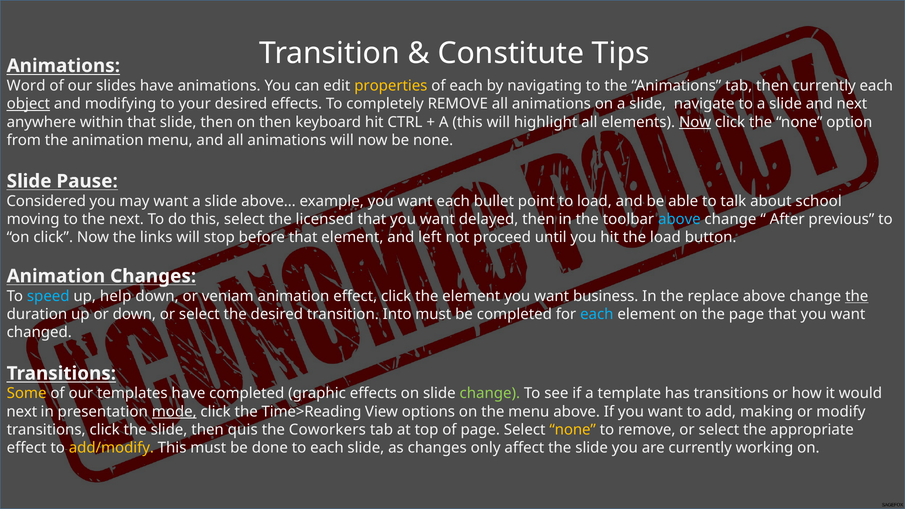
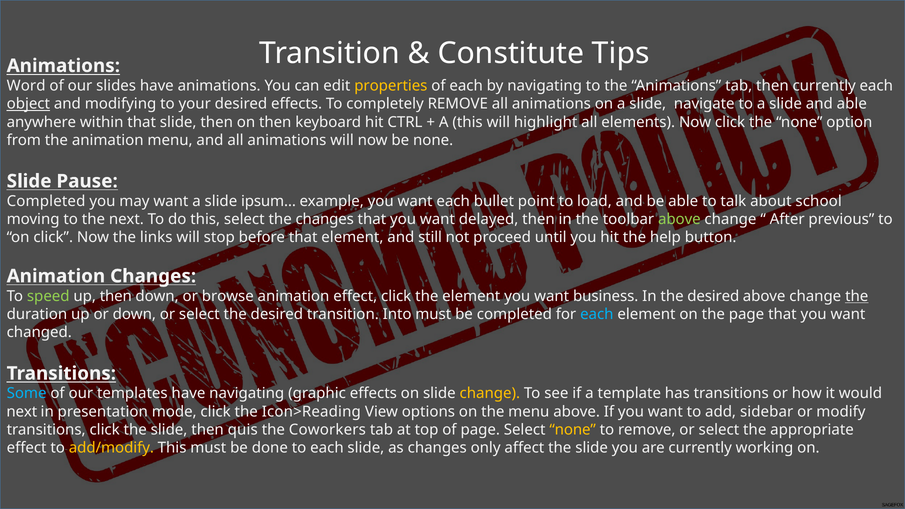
and next: next -> able (852, 104)
Now underline: present -> none (695, 122)
Considered: Considered -> Completed (46, 201)
above…: above… -> ipsum… (269, 201)
the licensed: licensed -> changes (325, 219)
above colour: light blue -> light green (679, 219)
left: left -> still (430, 237)
the load: load -> help (665, 237)
speed colour: light blue -> light green (48, 296)
up help: help -> then (116, 296)
veniam: veniam -> browse (228, 296)
In the replace: replace -> desired (713, 296)
Some colour: yellow -> light blue (27, 394)
have completed: completed -> navigating (247, 394)
change colour: light green -> yellow (490, 394)
mode underline: present -> none (174, 412)
Time>Reading: Time>Reading -> Icon>Reading (311, 412)
making: making -> sidebar (767, 412)
